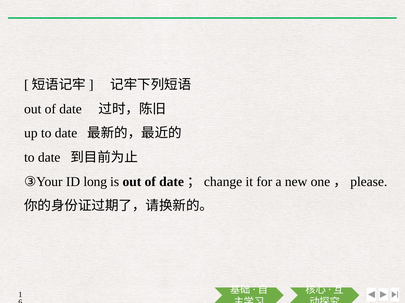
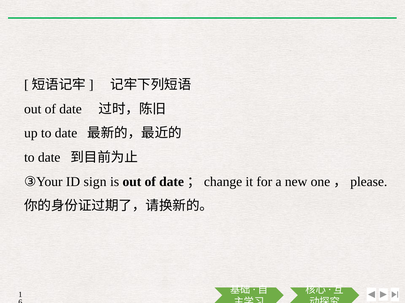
long: long -> sign (95, 182)
